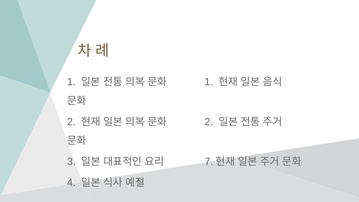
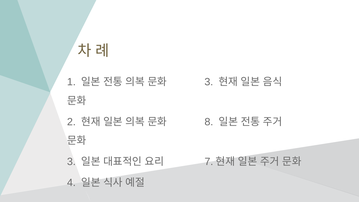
1: 1 -> 3 (209, 82)
2: 2 -> 8 (209, 122)
